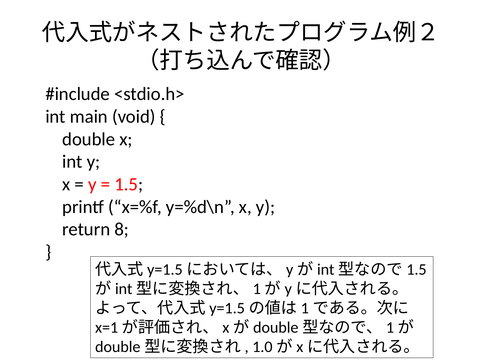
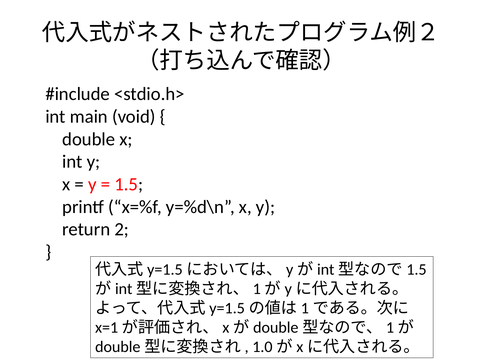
8: 8 -> 2 (122, 229)
